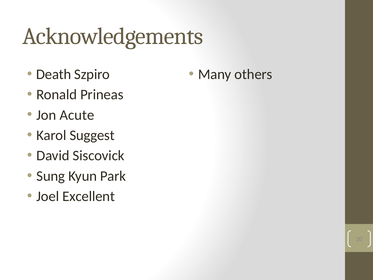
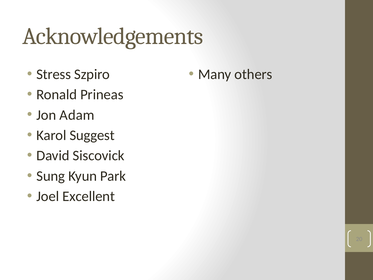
Death: Death -> Stress (54, 74)
Acute: Acute -> Adam (77, 115)
